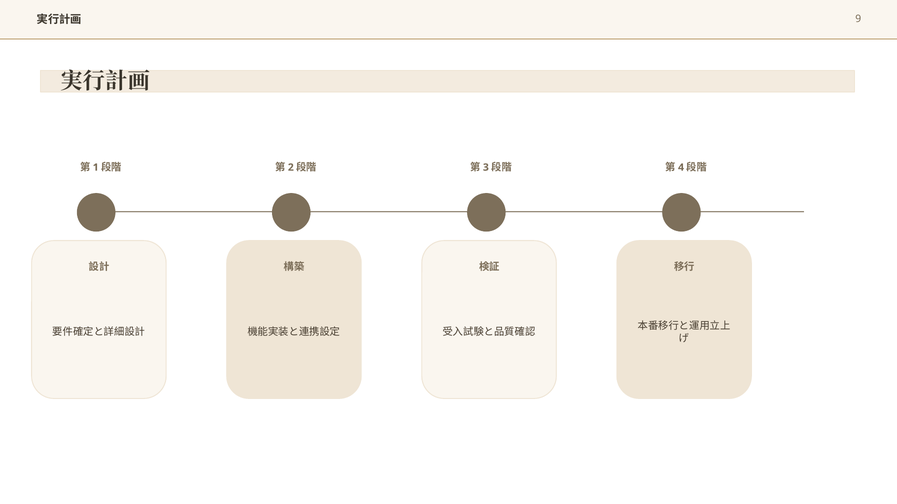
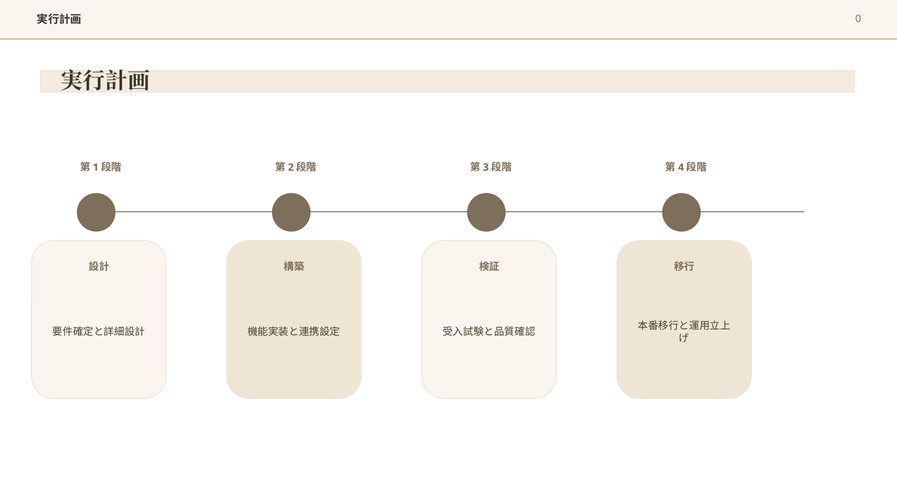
9: 9 -> 0 (858, 19)
